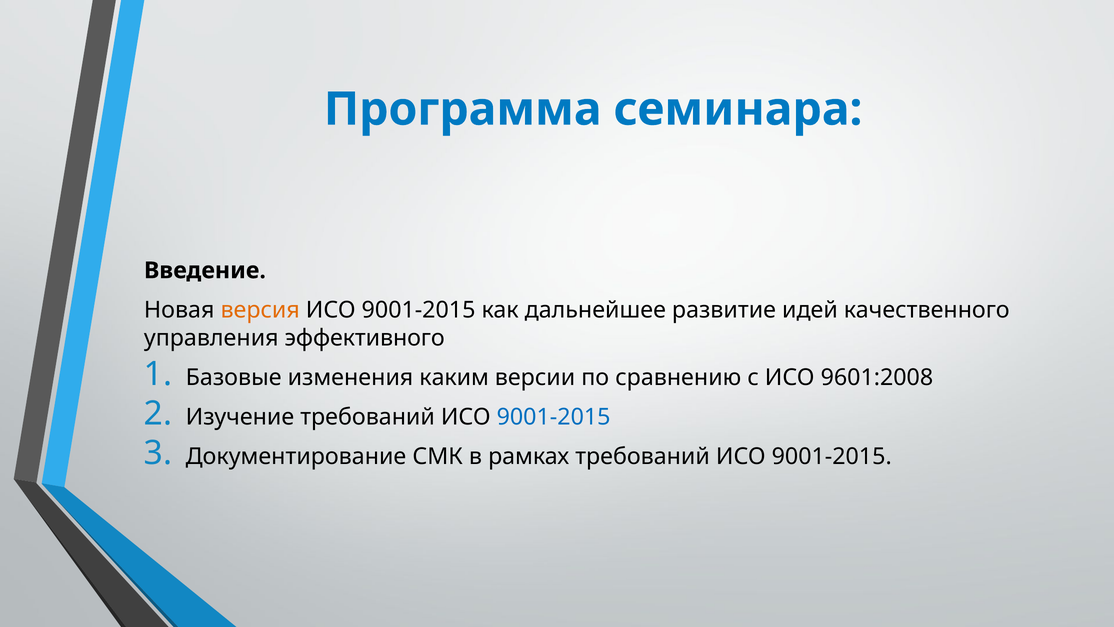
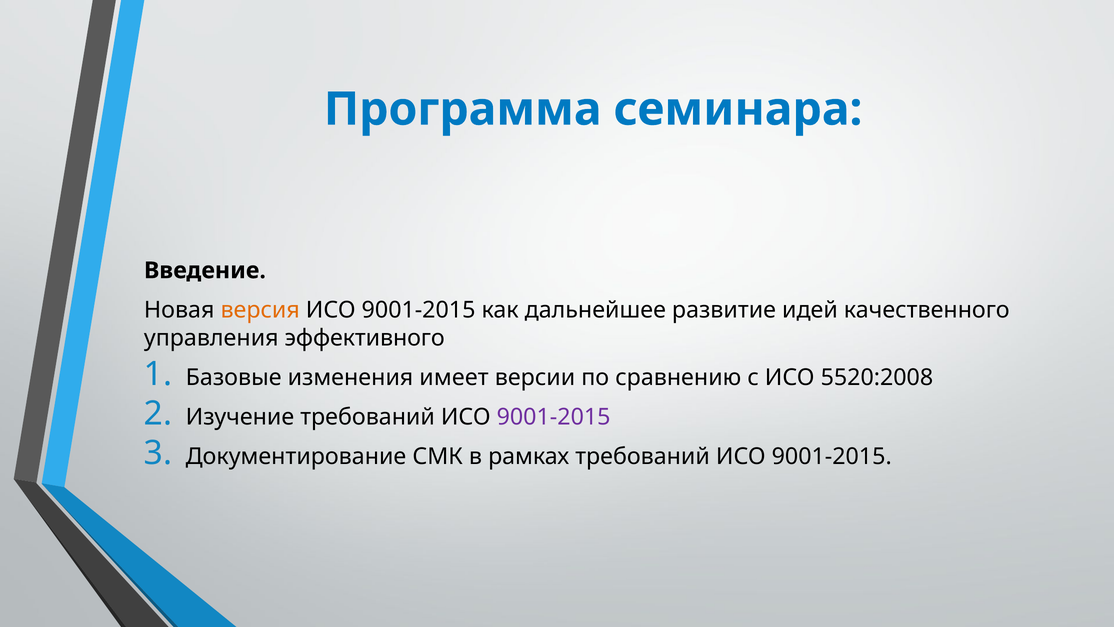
каким: каким -> имеет (454, 377)
9601:2008: 9601:2008 -> 5520:2008 (877, 377)
9001-2015 colour: blue -> purple (554, 417)
